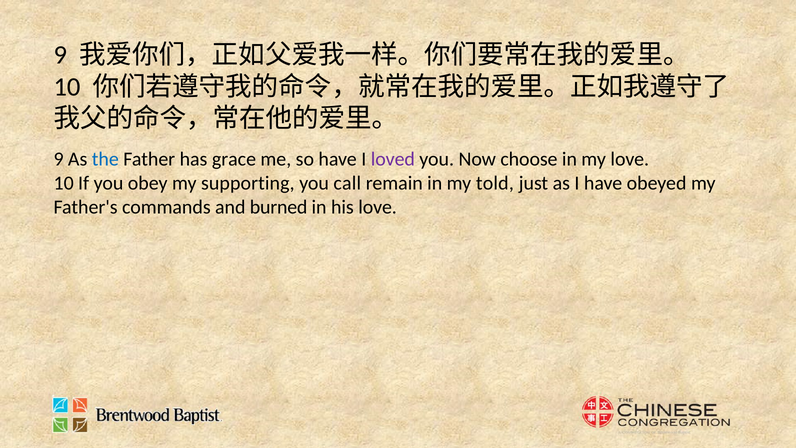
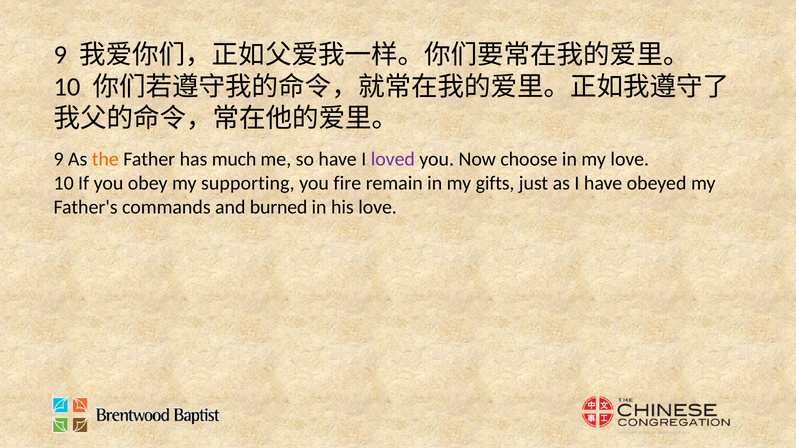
the colour: blue -> orange (105, 159)
grace: grace -> much (234, 159)
call: call -> fire (347, 183)
told: told -> gifts (495, 183)
